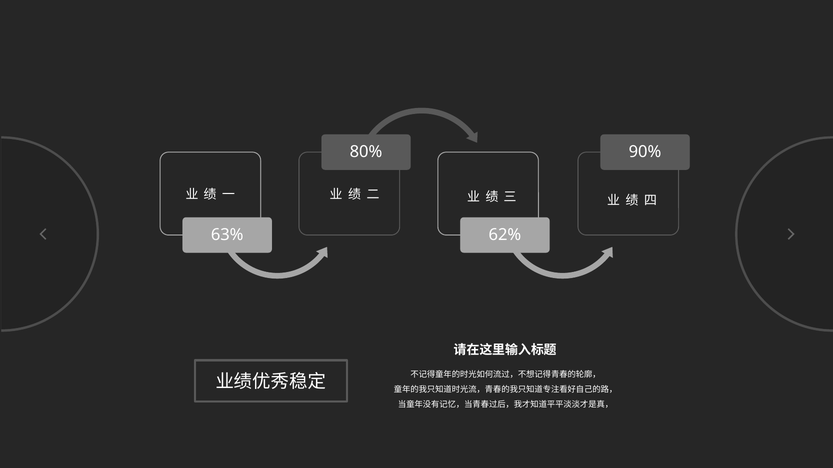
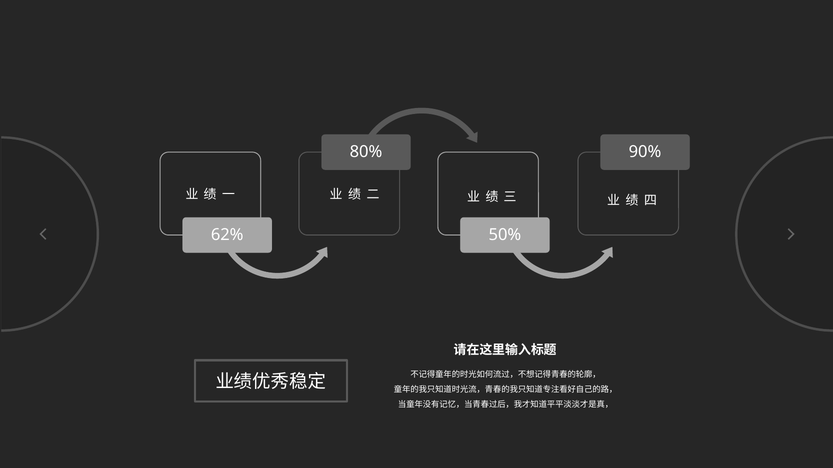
63%: 63% -> 62% (227, 235)
62%: 62% -> 50% (505, 235)
